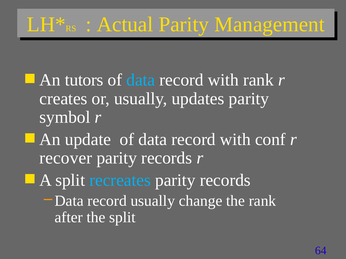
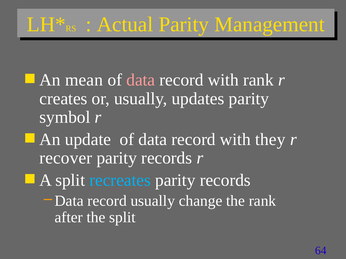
tutors: tutors -> mean (84, 80)
data colour: light blue -> pink (141, 80)
conf: conf -> they (270, 140)
